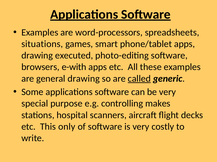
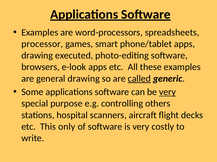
situations: situations -> processor (42, 44)
e-with: e-with -> e-look (74, 67)
very underline: none -> present (168, 92)
makes: makes -> others (158, 104)
